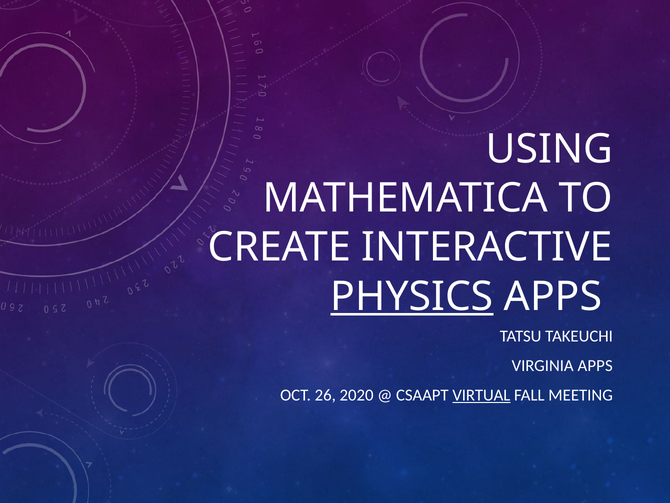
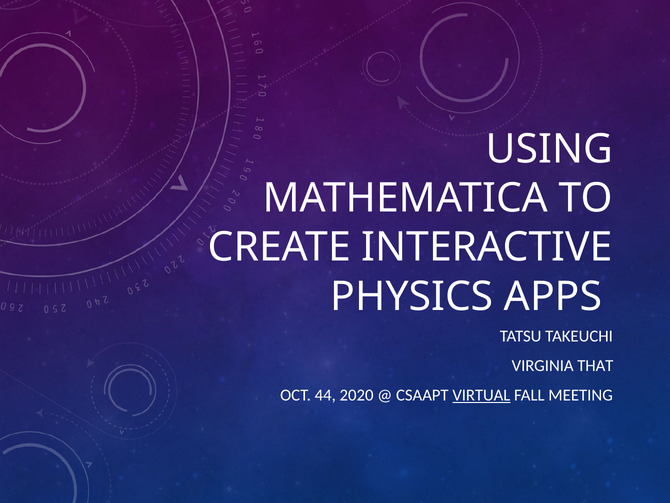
PHYSICS underline: present -> none (412, 296)
VIRGINIA APPS: APPS -> THAT (595, 365)
26: 26 -> 44 (325, 395)
